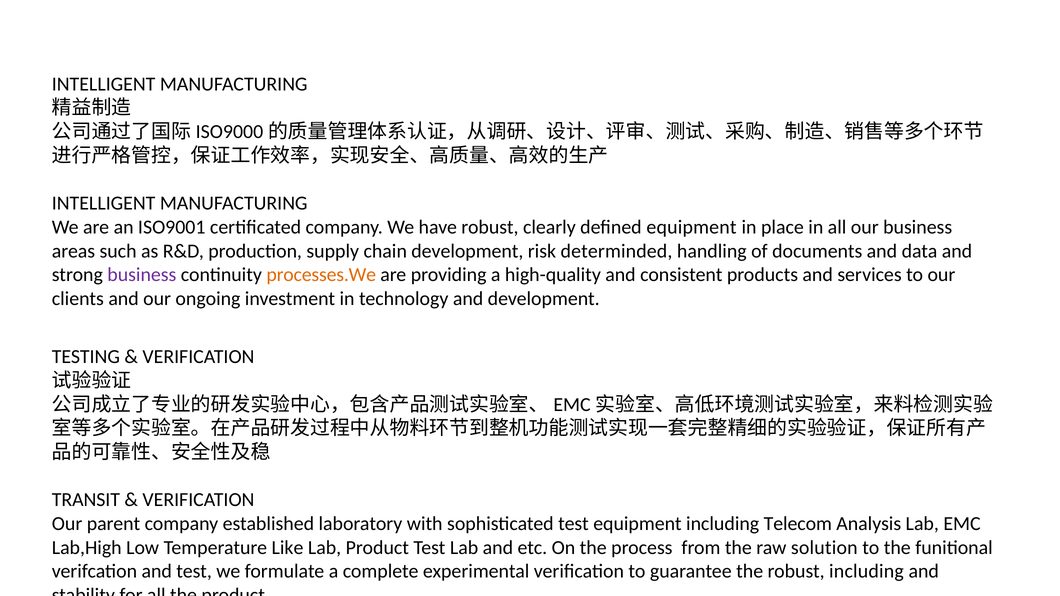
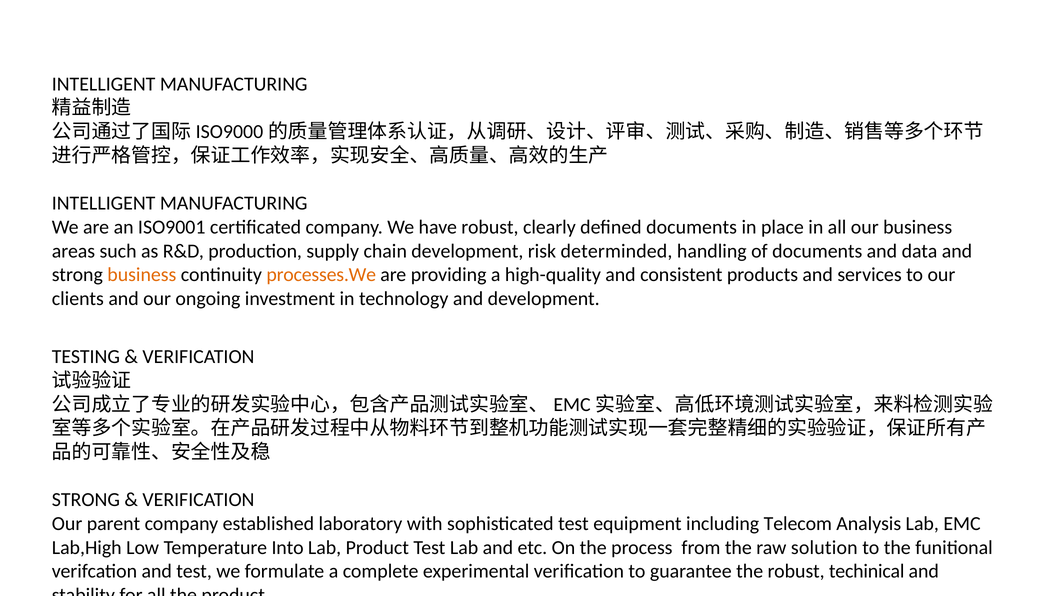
defined equipment: equipment -> documents (692, 227)
business colour: purple -> orange (142, 275)
TRANSIT: TRANSIT -> STRONG (86, 500)
Like: Like -> Into (288, 548)
robust including: including -> techinical (867, 572)
